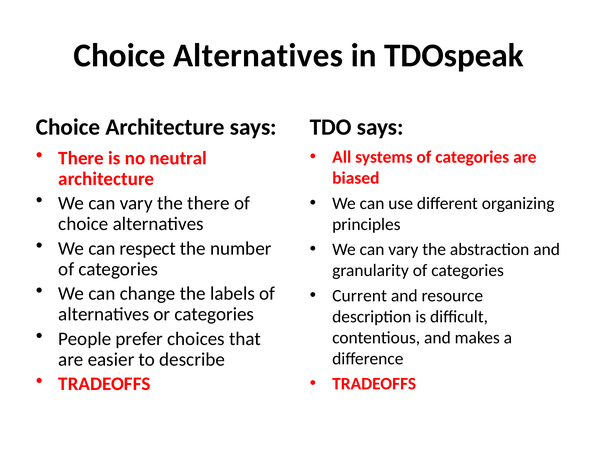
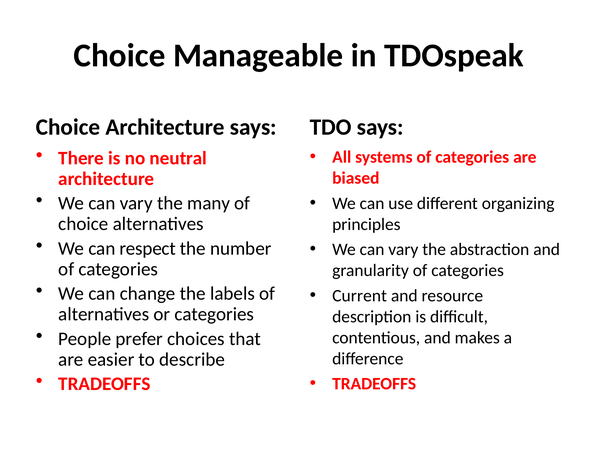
Alternatives: Alternatives -> Manageable (258, 55)
the there: there -> many (209, 203)
